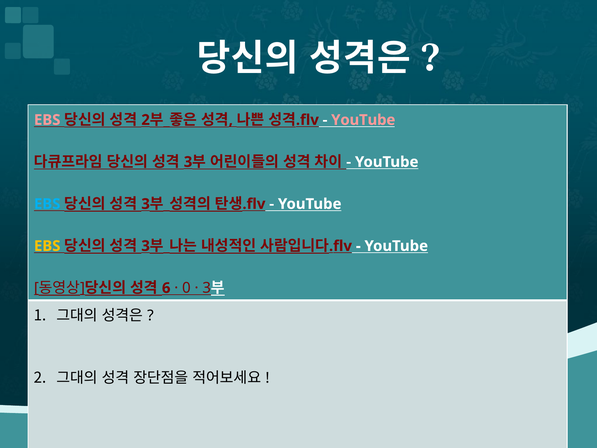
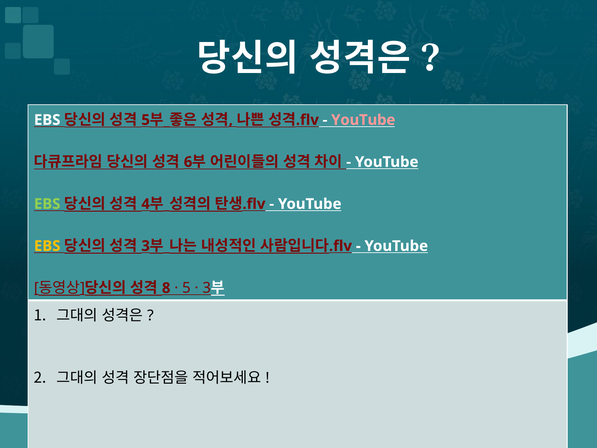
EBS colour: pink -> white (47, 120)
2: 2 -> 5 (146, 120)
3: 3 -> 6 (188, 162)
EBS colour: light blue -> light green (47, 204)
3: 3 -> 4 (146, 204)
6: 6 -> 8 (166, 288)
0: 0 -> 5 (186, 288)
